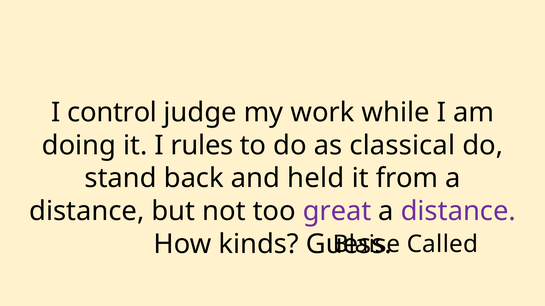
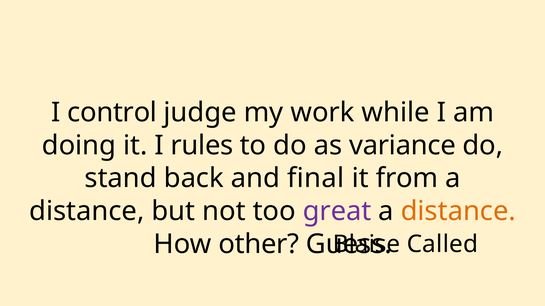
classical: classical -> variance (403, 146)
held: held -> final (316, 179)
distance colour: purple -> orange (458, 212)
kinds: kinds -> other (259, 244)
